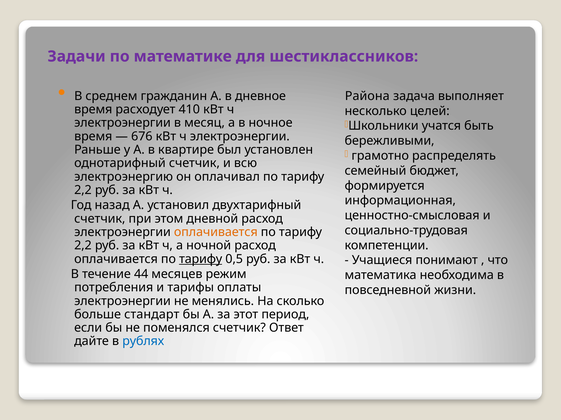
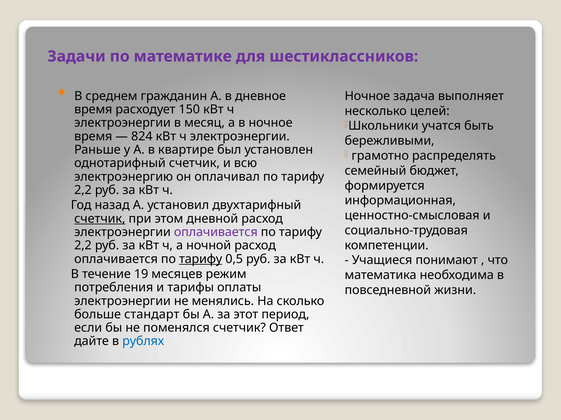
Района: Района -> Ночное (367, 96)
410: 410 -> 150 (189, 110)
676: 676 -> 824 (142, 137)
счeтчик underline: none -> present (100, 219)
оплачивается colour: orange -> purple (216, 232)
44: 44 -> 19 (141, 275)
